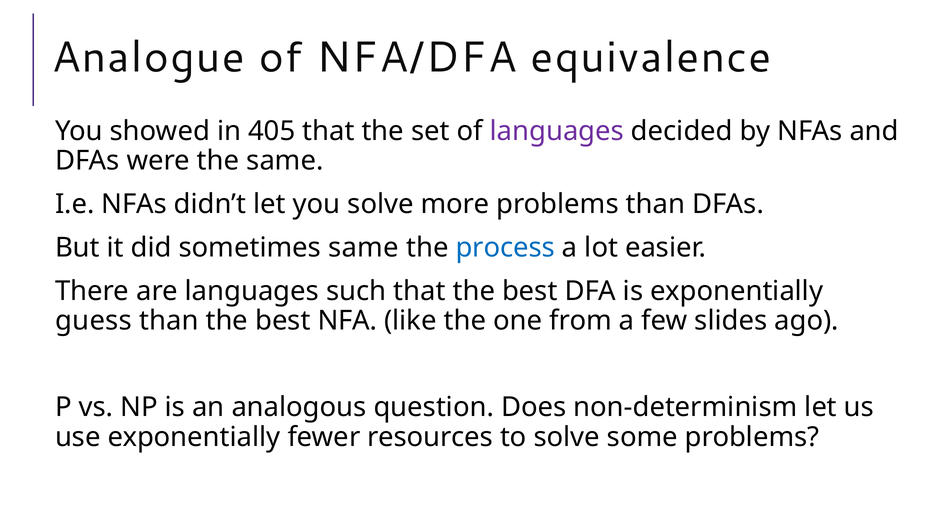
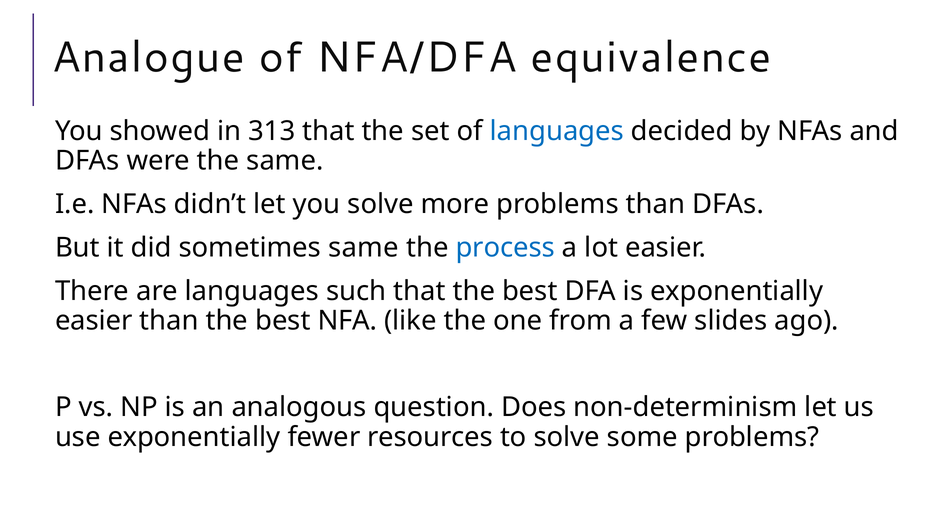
405: 405 -> 313 (272, 131)
languages colour: purple -> blue (557, 131)
guess: guess -> easier (94, 321)
